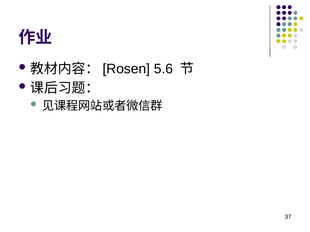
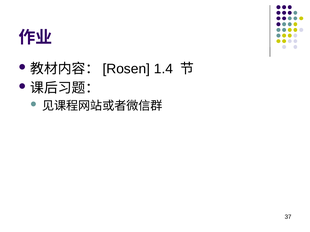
5.6: 5.6 -> 1.4 (163, 69)
